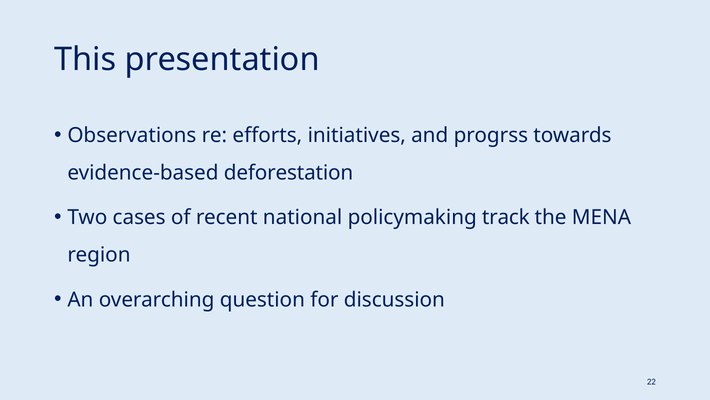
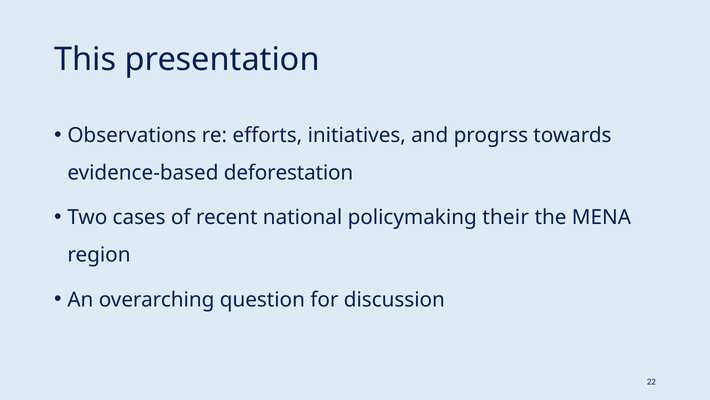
track: track -> their (506, 217)
